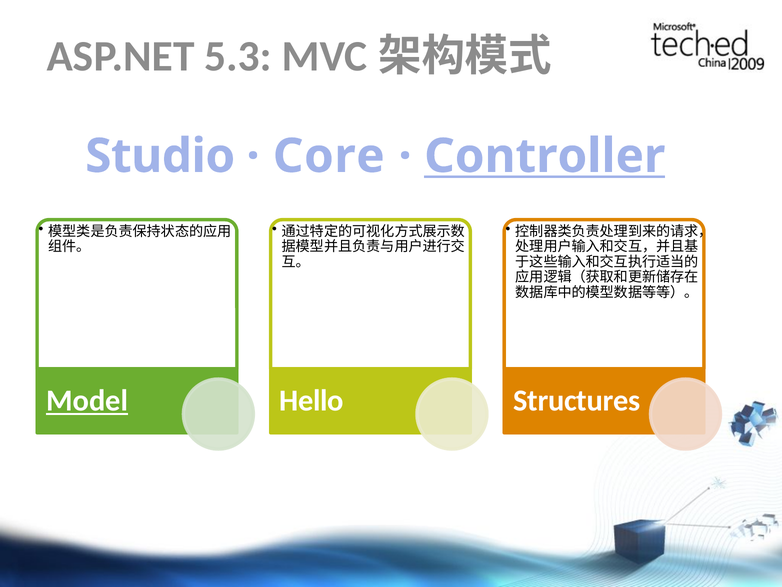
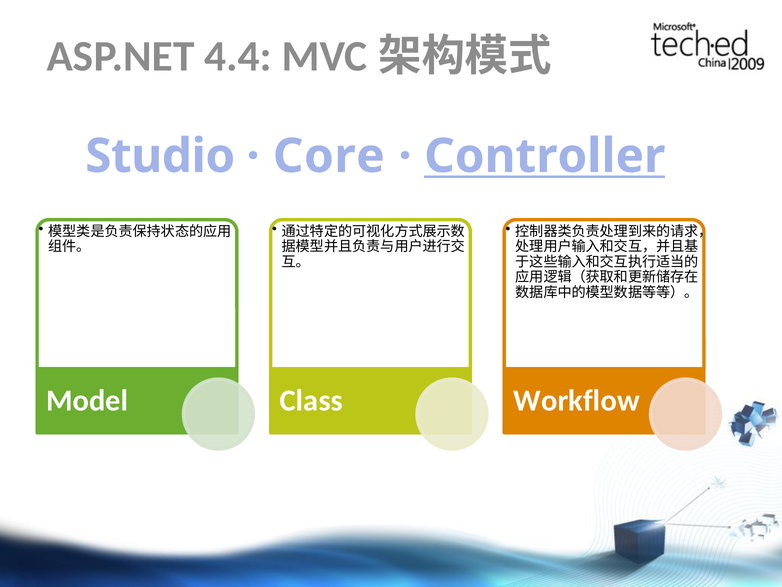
5.3: 5.3 -> 4.4 (238, 56)
Model underline: present -> none (87, 400)
Hello: Hello -> Class (311, 400)
Structures: Structures -> Workflow (577, 400)
